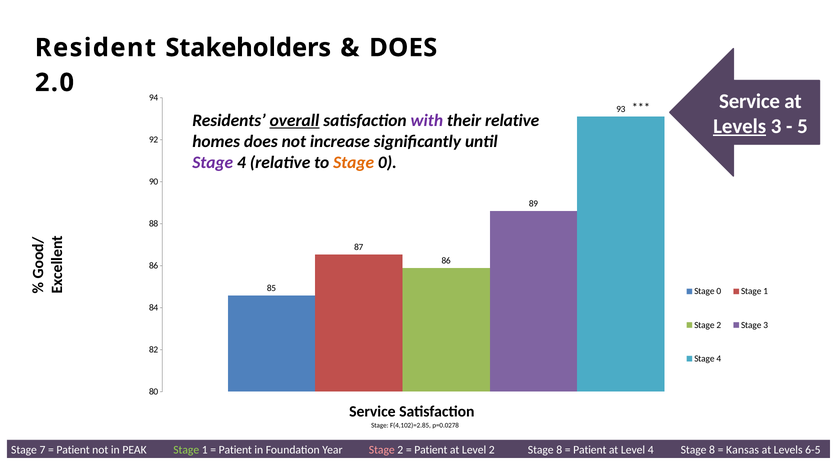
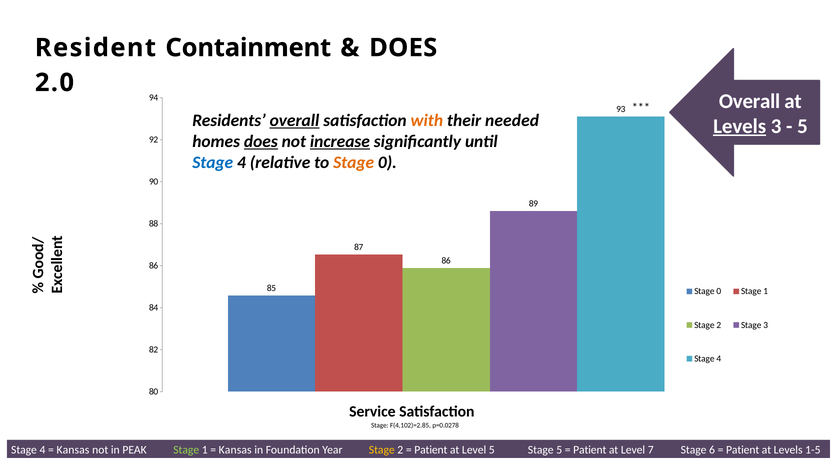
Stakeholders: Stakeholders -> Containment (248, 48)
Service: Service -> Overall (750, 101)
with colour: purple -> orange (427, 121)
their relative: relative -> needed (512, 121)
does underline: none -> present (261, 141)
increase underline: none -> present (340, 141)
Stage colour: purple -> blue (213, 162)
7: 7 -> 4 (42, 450)
Patient: Patient -> Kansas (73, 450)
Patient: Patient -> Kansas (235, 450)
Stage colour: pink -> yellow (382, 450)
Level 2: 2 -> 5 (492, 450)
8: 8 -> 5 (559, 450)
Level 4: 4 -> 7 (651, 450)
8: 8 -> 6 (712, 450)
Kansas: Kansas -> Patient (743, 450)
6-5: 6-5 -> 1-5 (813, 450)
